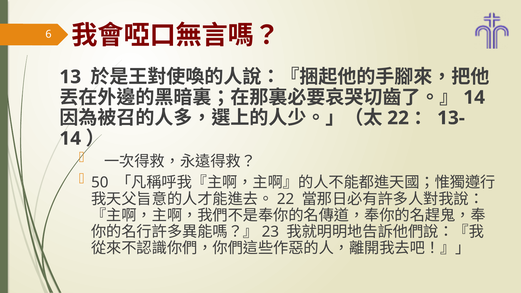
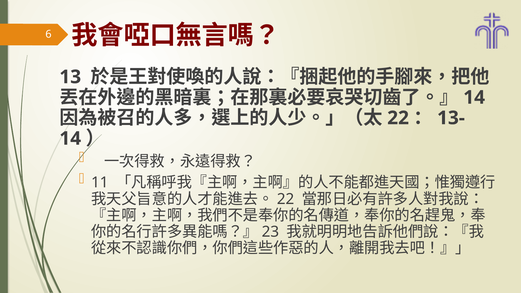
50: 50 -> 11 (100, 183)
